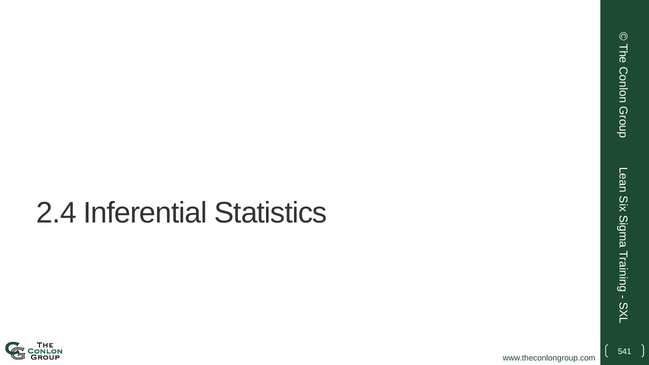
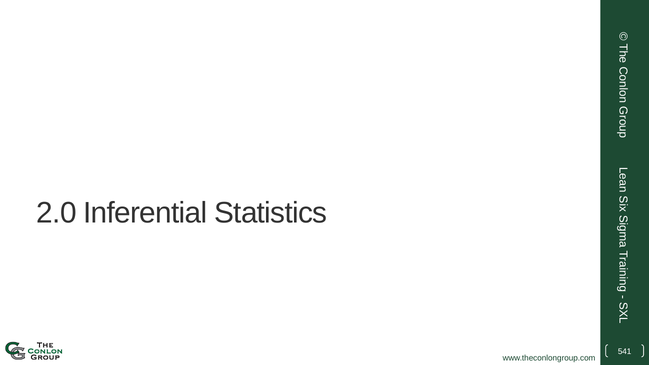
2.4: 2.4 -> 2.0 (57, 213)
